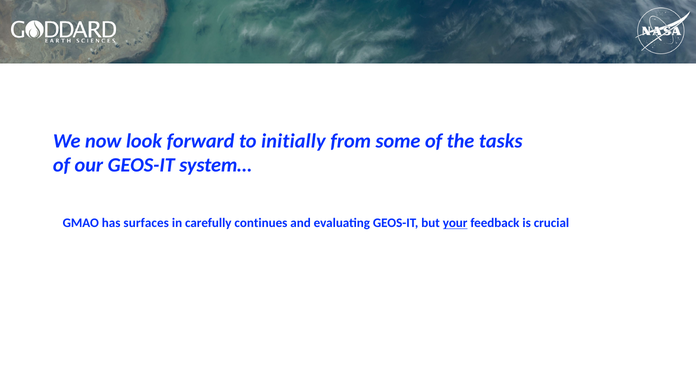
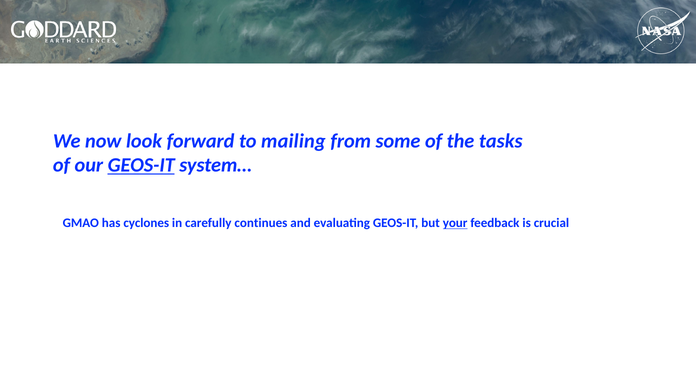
initially: initially -> mailing (293, 141)
GEOS-IT underline: none -> present (141, 165)
surfaces: surfaces -> cyclones (146, 223)
